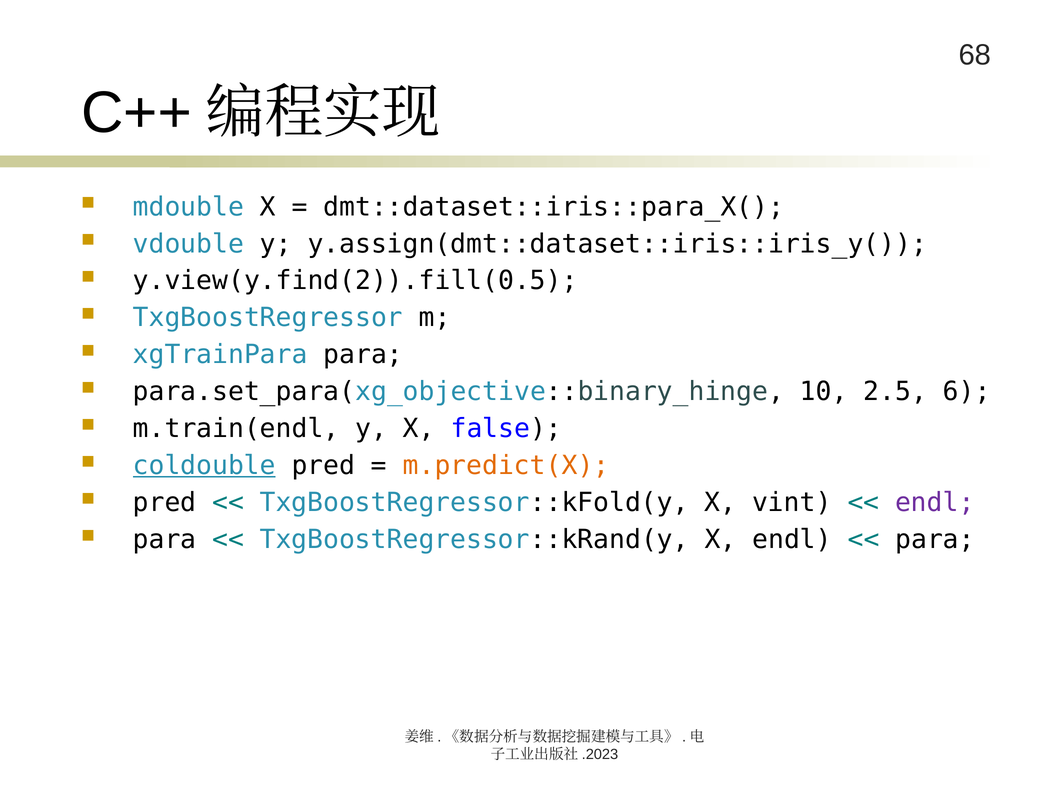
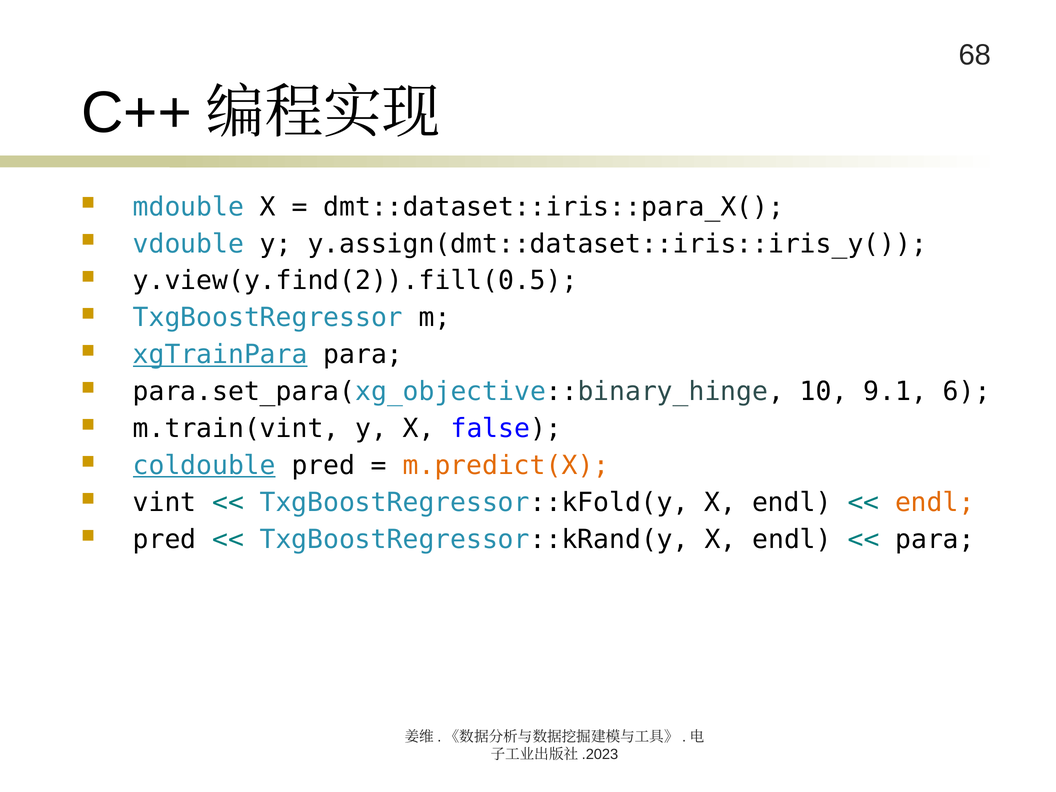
xgTrainPara underline: none -> present (220, 355)
2.5: 2.5 -> 9.1 (895, 392)
m.train(endl: m.train(endl -> m.train(vint (236, 429)
pred: pred -> vint (165, 503)
TxgBoostRegressor::kFold(y X vint: vint -> endl (792, 503)
endl colour: purple -> orange (935, 503)
para: para -> pred (165, 539)
